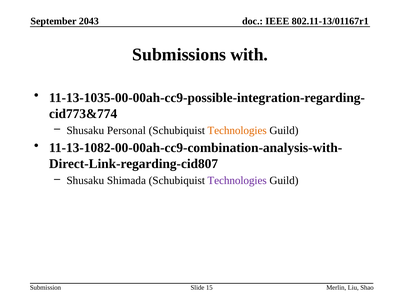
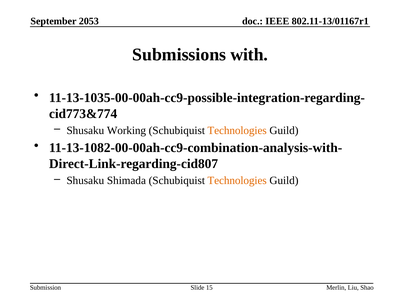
2043: 2043 -> 2053 (89, 21)
Personal: Personal -> Working (126, 130)
Technologies colour: purple -> orange (237, 181)
